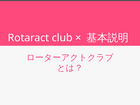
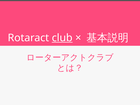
club underline: none -> present (62, 38)
